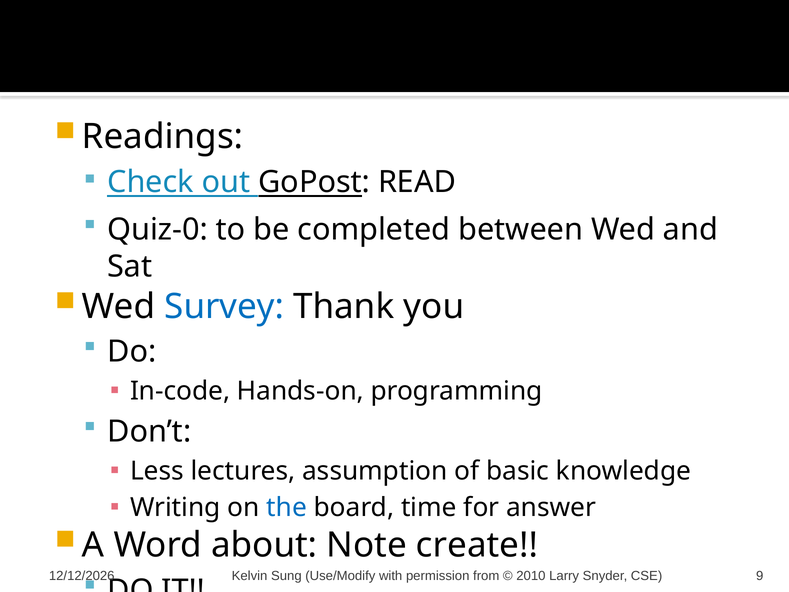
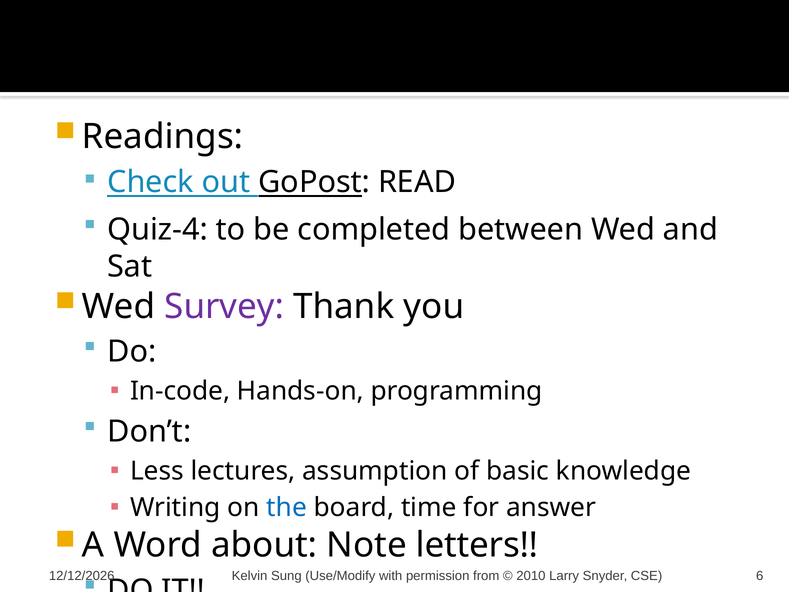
Quiz-0: Quiz-0 -> Quiz-4 (158, 230)
Survey colour: blue -> purple (224, 306)
create: create -> letters (477, 545)
9: 9 -> 6 (760, 576)
